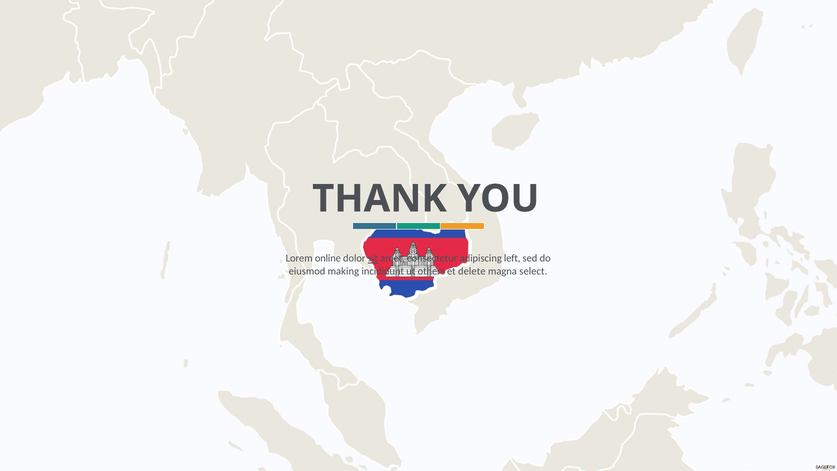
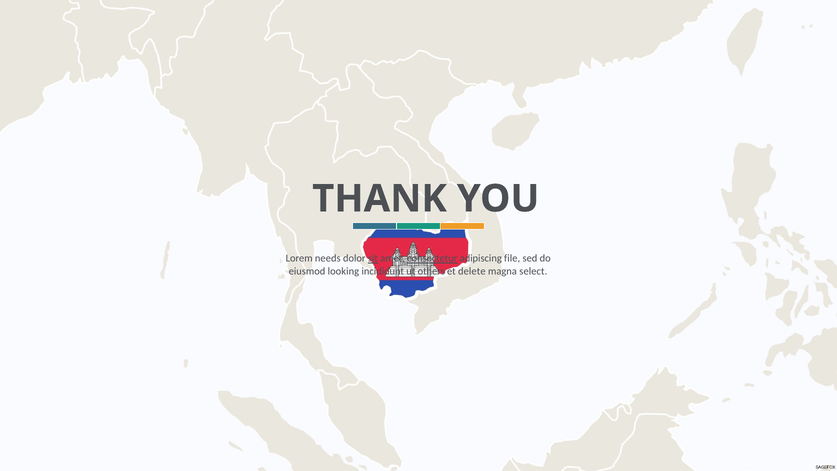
online: online -> needs (328, 258)
consectetur underline: none -> present (432, 258)
left: left -> file (512, 258)
making: making -> looking (343, 271)
